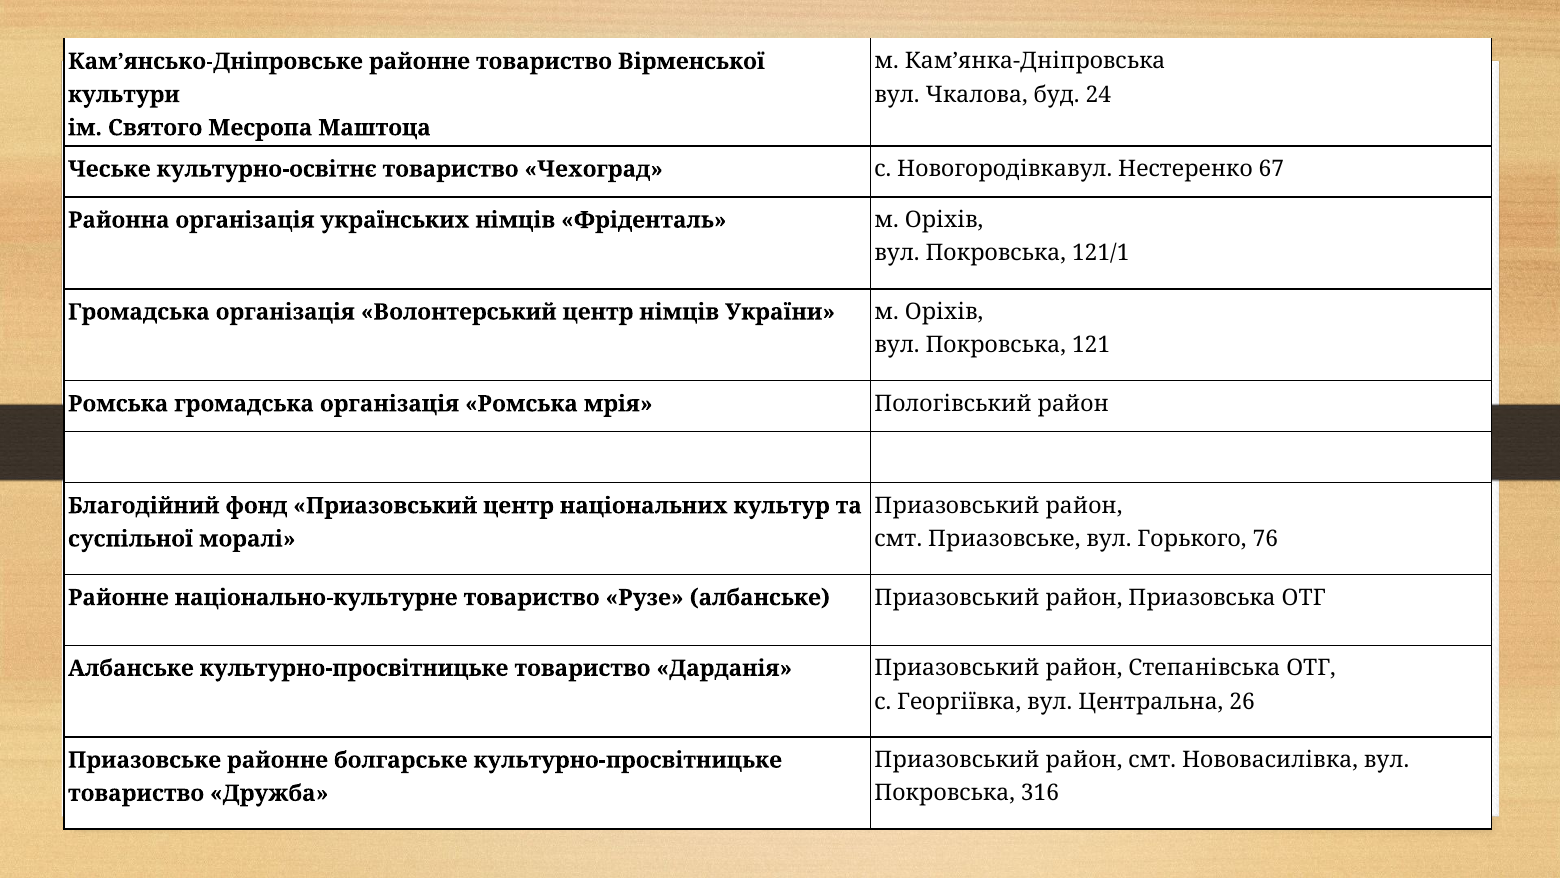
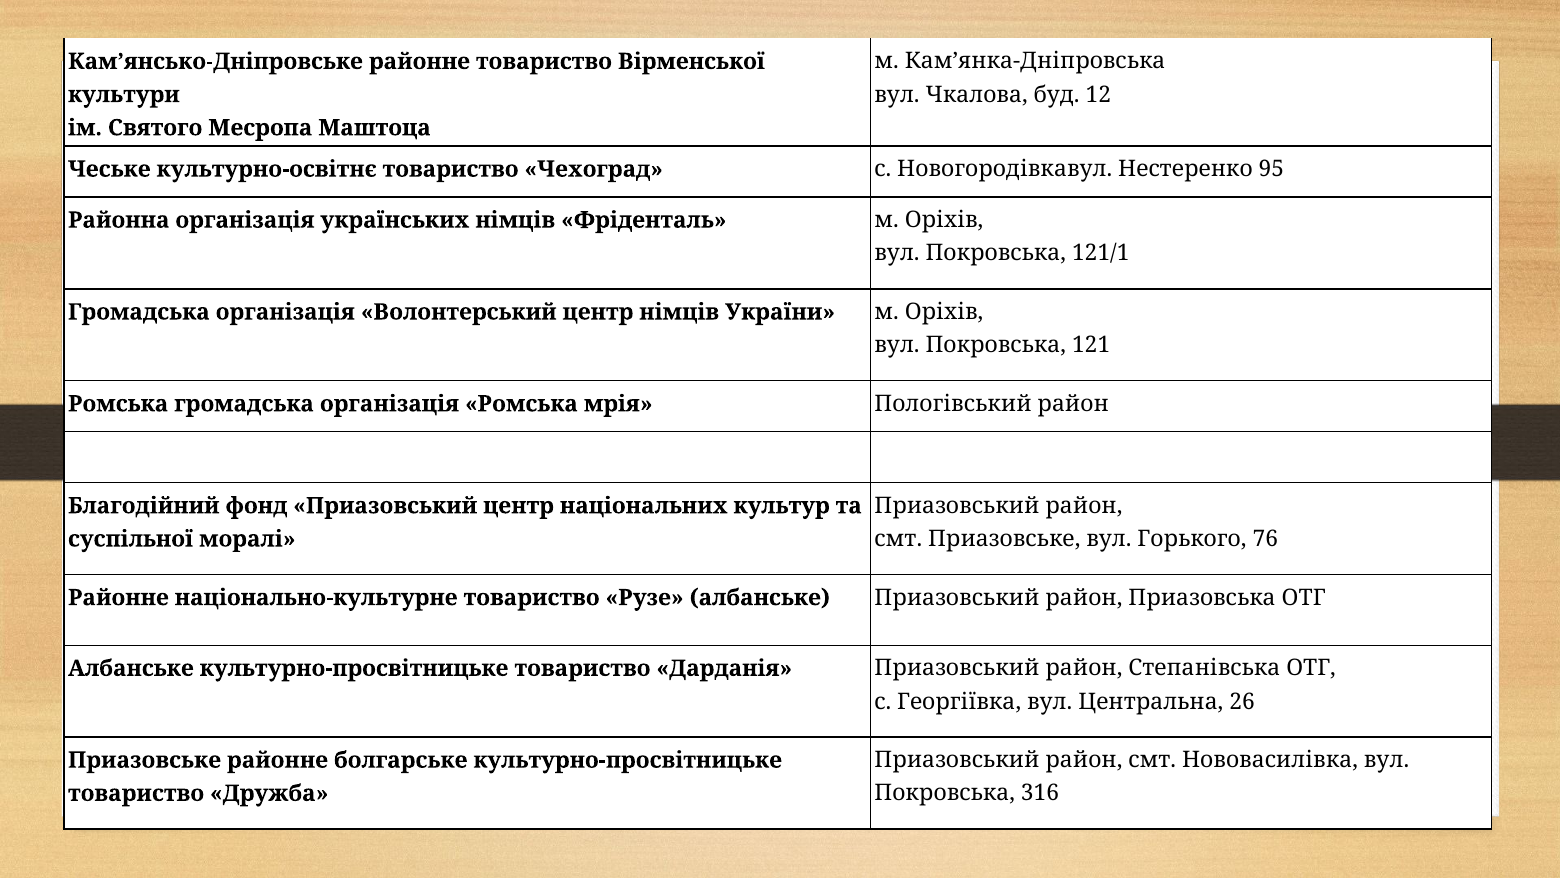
24: 24 -> 12 (1098, 95)
67: 67 -> 95 (1271, 169)
